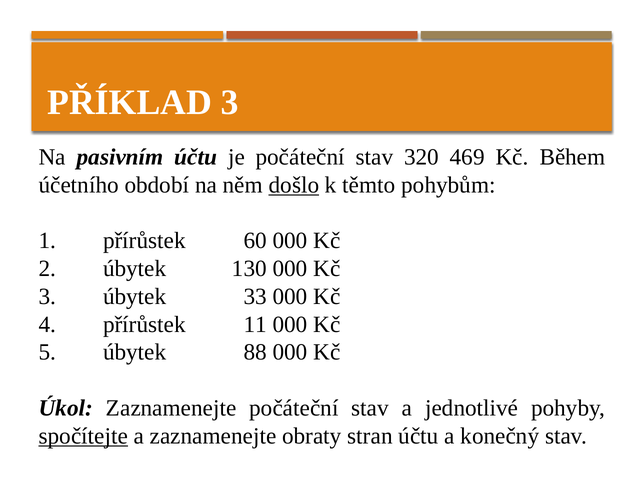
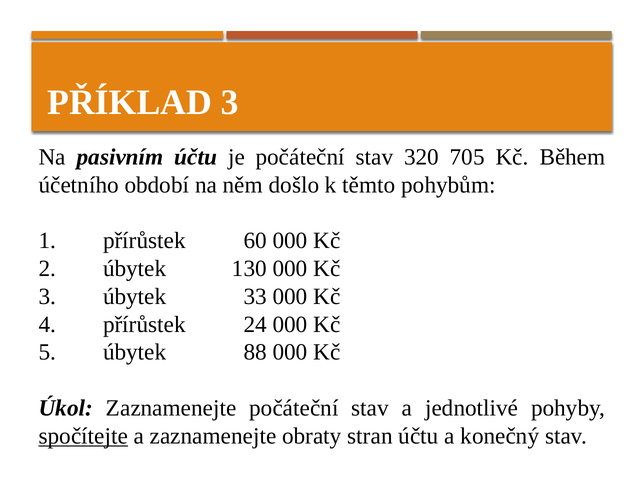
469: 469 -> 705 (467, 157)
došlo underline: present -> none (294, 185)
11: 11 -> 24 (255, 324)
